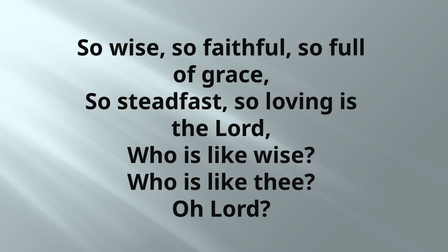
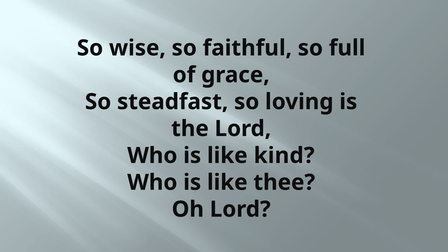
like wise: wise -> kind (284, 156)
